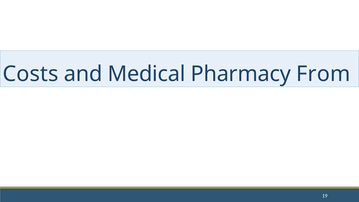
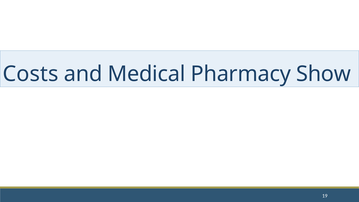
From: From -> Show (324, 74)
